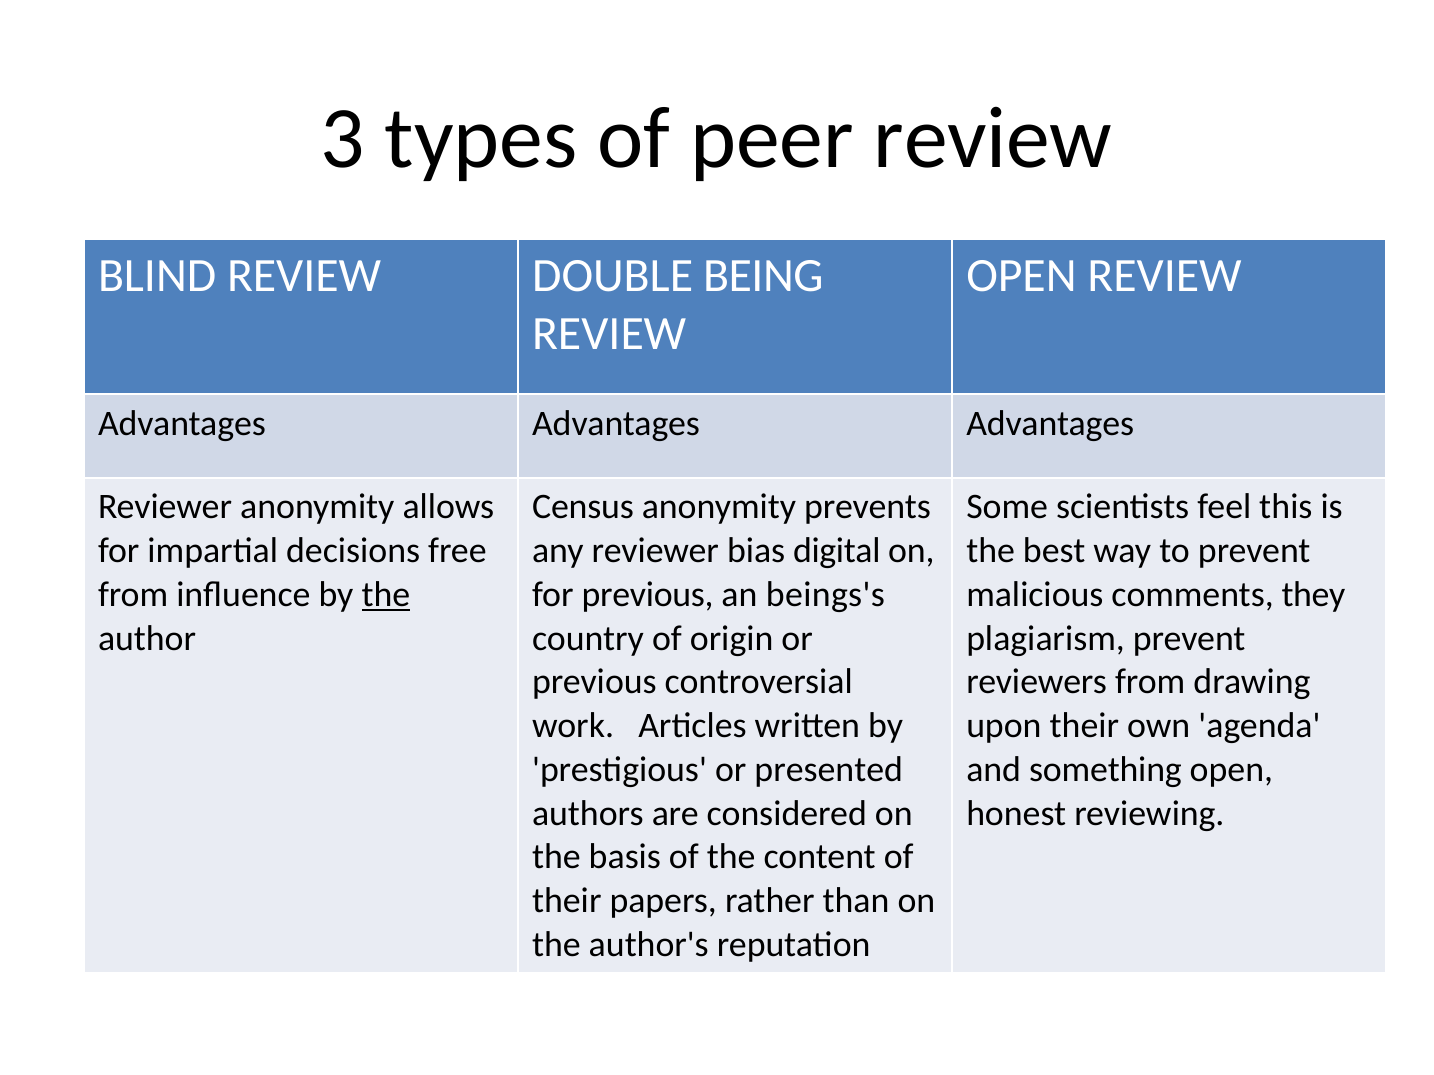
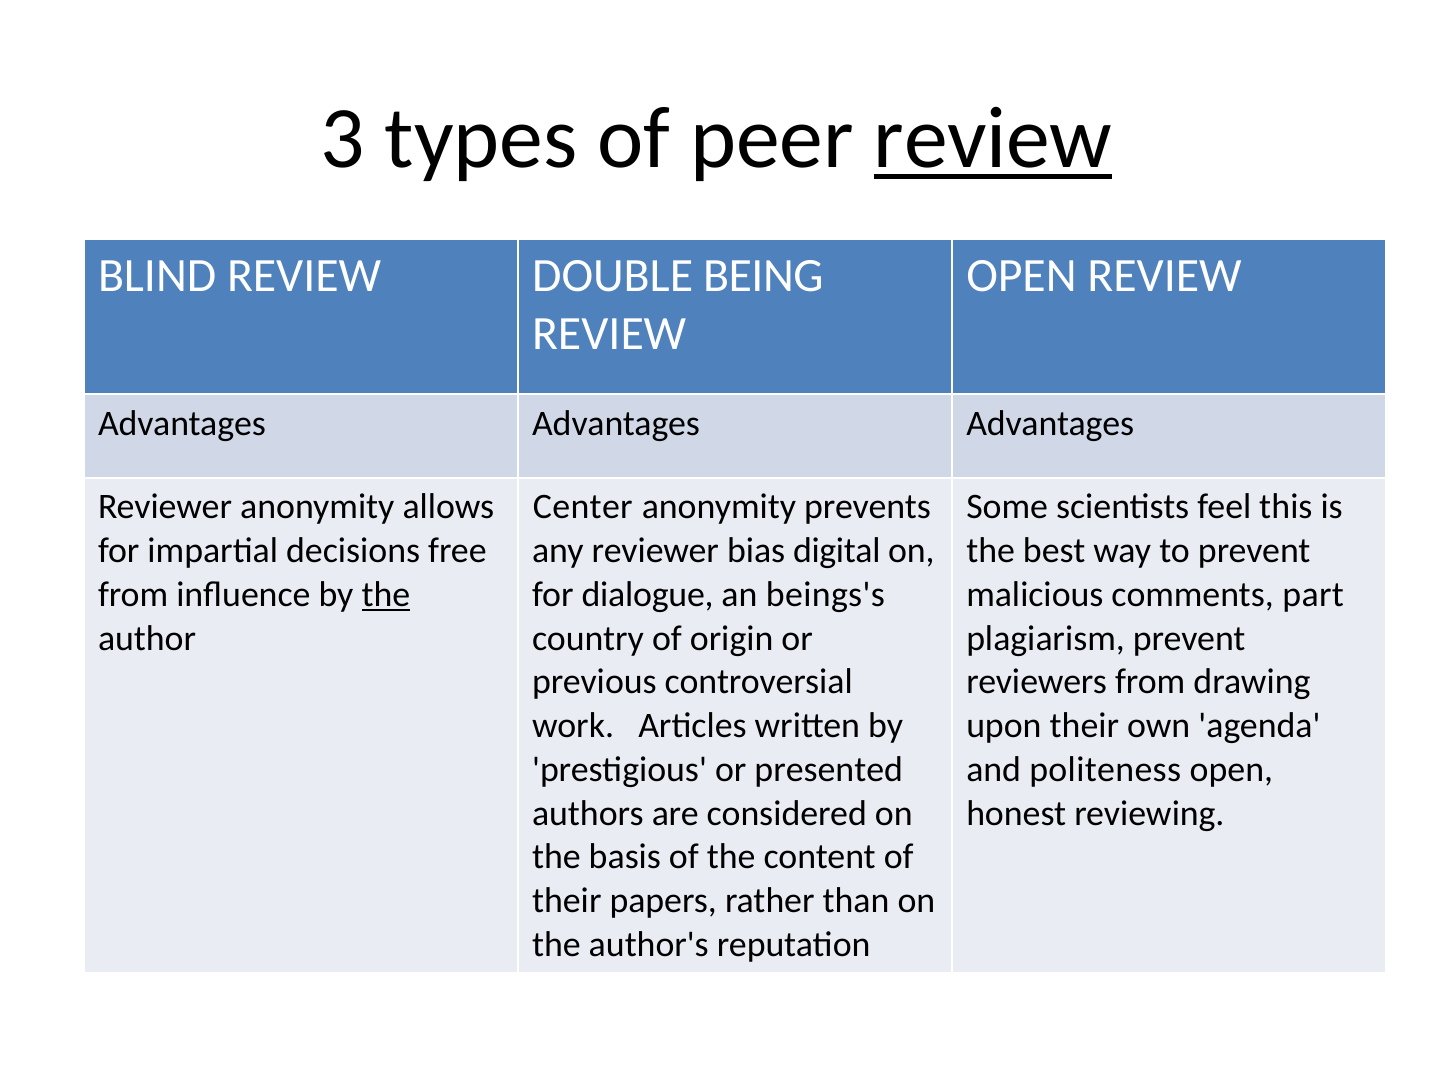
review underline: none -> present (993, 139)
Census: Census -> Center (583, 507)
for previous: previous -> dialogue (648, 595)
they: they -> part (1313, 595)
something: something -> politeness (1105, 770)
